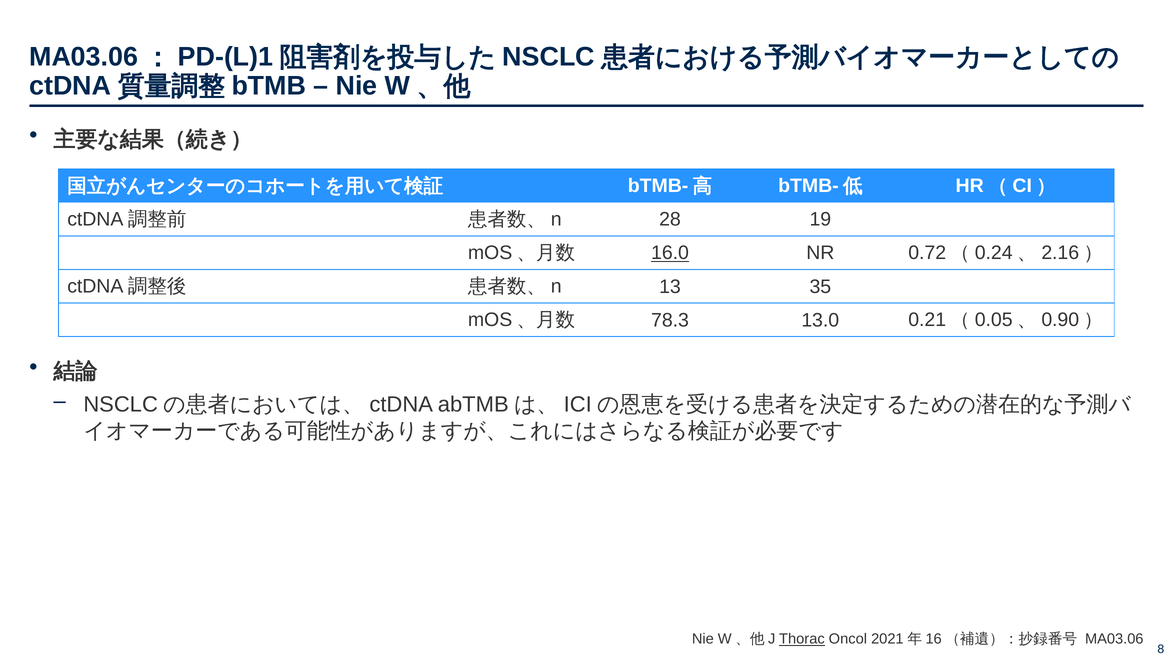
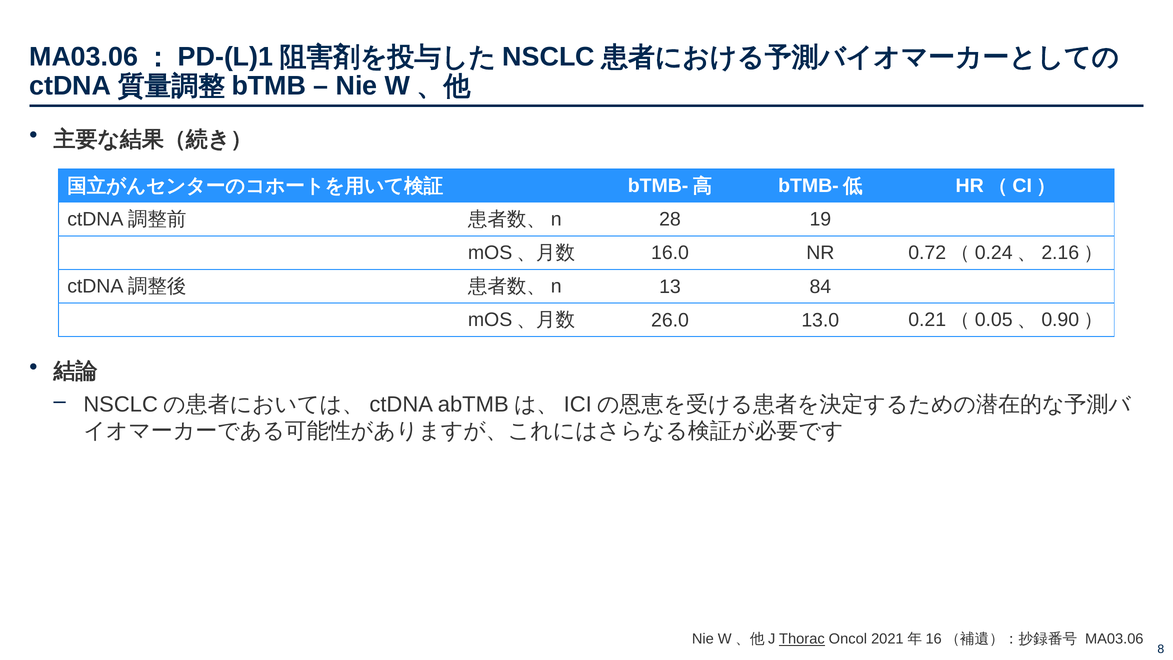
16.0 underline: present -> none (670, 253)
35: 35 -> 84 (820, 287)
78.3: 78.3 -> 26.0 (670, 320)
